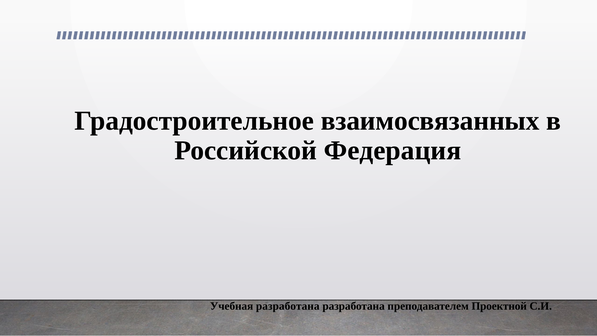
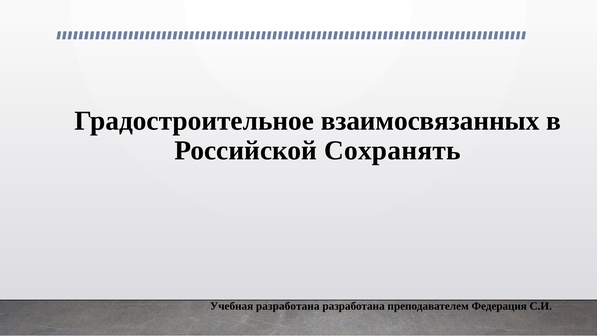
Федерация: Федерация -> Сохранять (392, 150)
Проектной: Проектной -> Федерация (499, 306)
